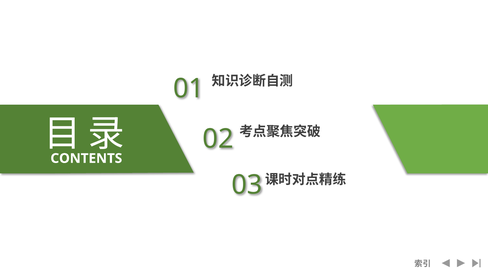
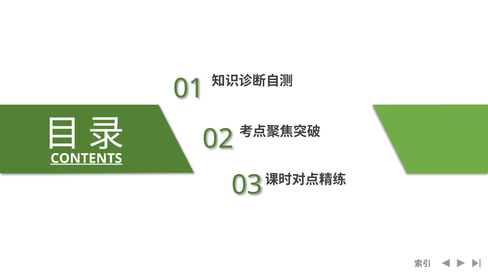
CONTENTS underline: none -> present (86, 158)
